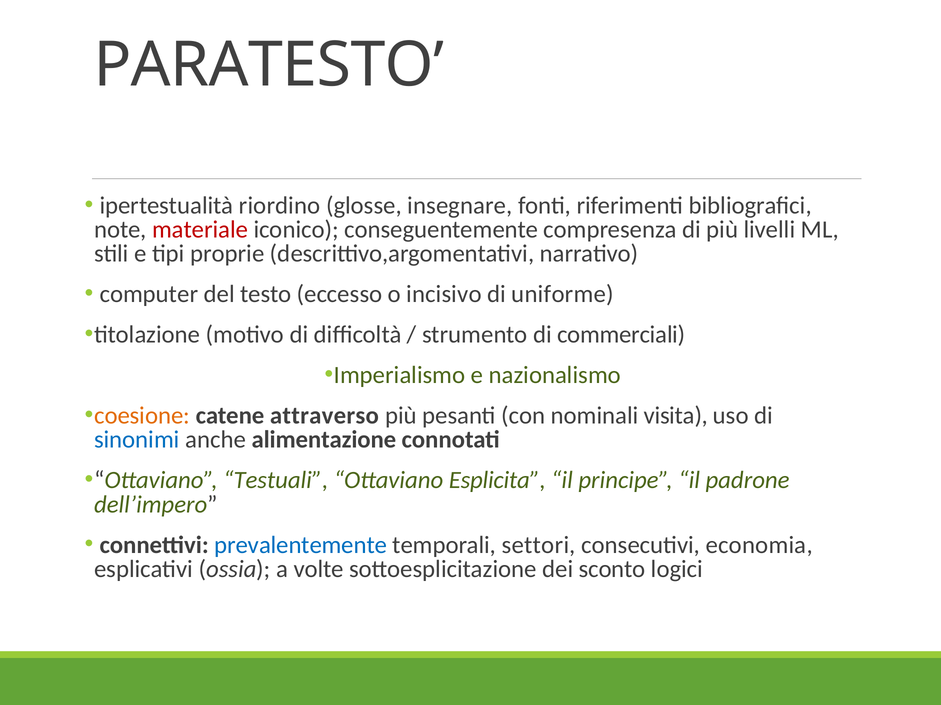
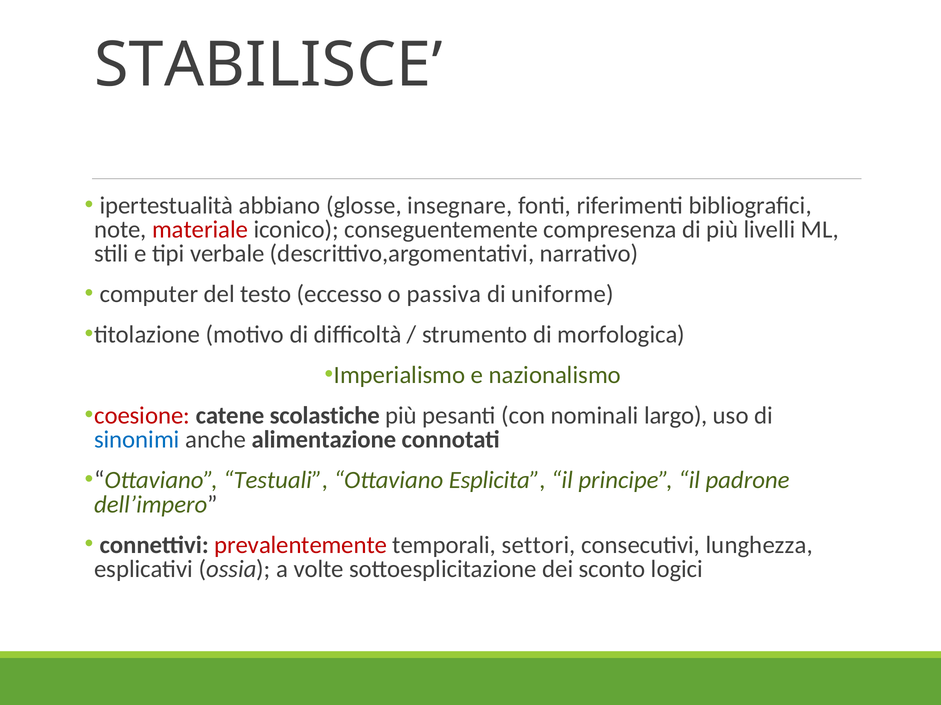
PARATESTO: PARATESTO -> STABILISCE (268, 65)
riordino: riordino -> abbiano (280, 206)
proprie: proprie -> verbale (227, 254)
incisivo: incisivo -> passiva (444, 295)
commerciali: commerciali -> morfologica (621, 335)
coesione colour: orange -> red (142, 416)
attraverso: attraverso -> scolastiche (325, 416)
visita: visita -> largo (676, 416)
prevalentemente colour: blue -> red (301, 545)
economia: economia -> lunghezza (759, 545)
